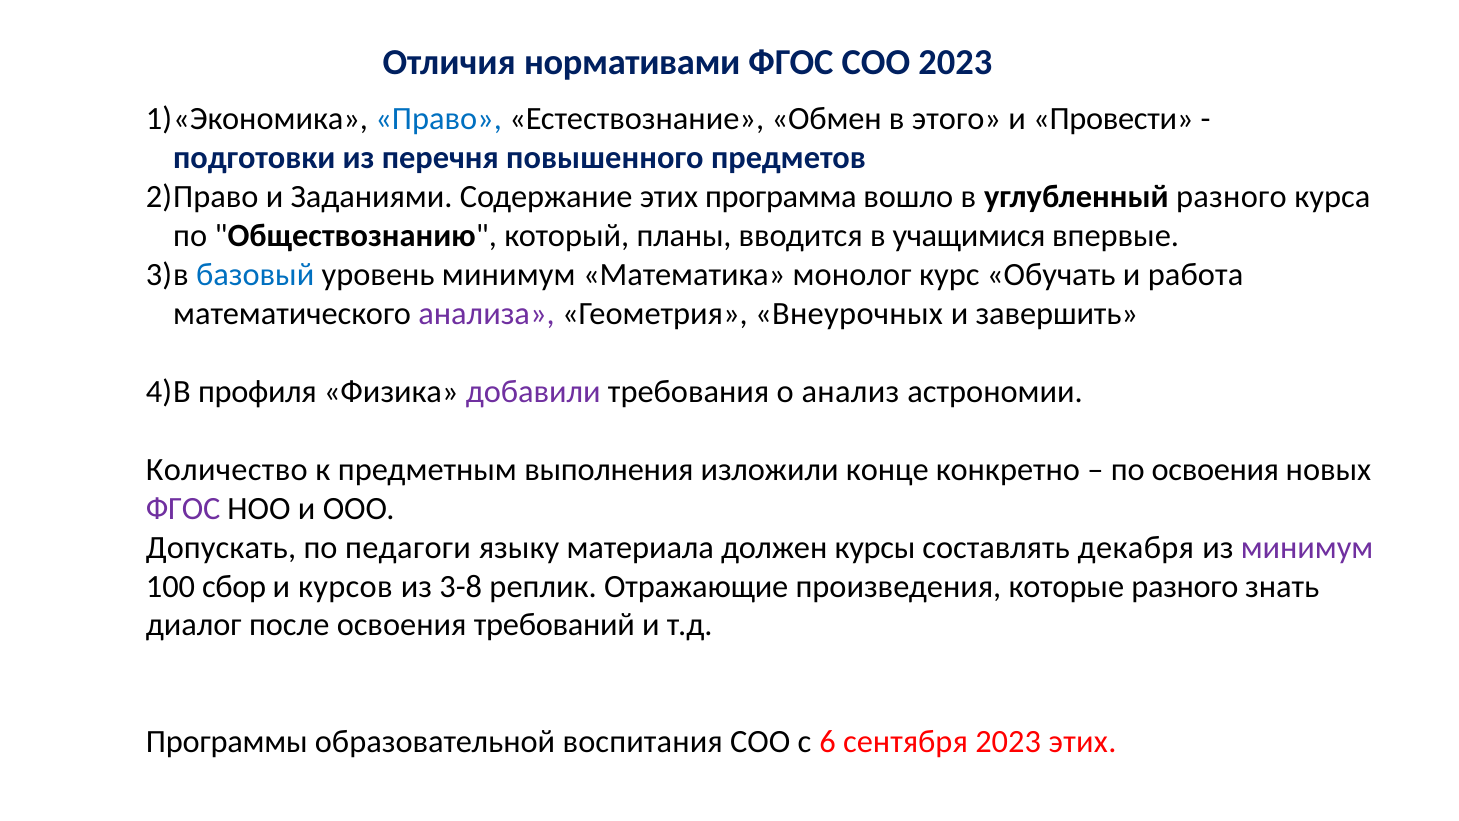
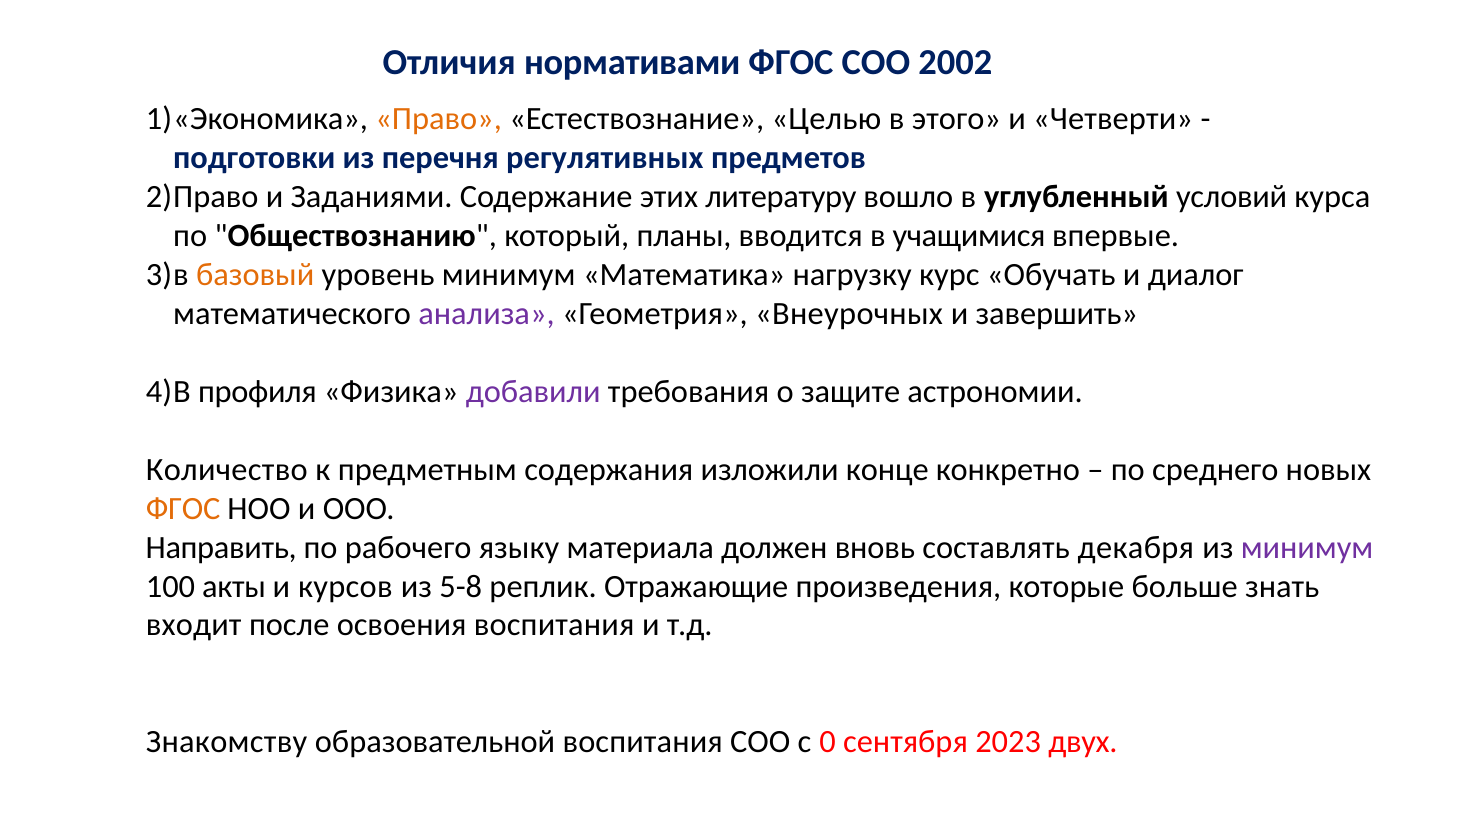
СОО 2023: 2023 -> 2002 (955, 62)
Право colour: blue -> orange (439, 119)
Обмен: Обмен -> Целью (826, 119)
Провести: Провести -> Четверти (1113, 119)
повышенного: повышенного -> регулятивных (605, 158)
программа: программа -> литературу (781, 197)
углубленный разного: разного -> условий (1232, 197)
базовый colour: blue -> orange (255, 275)
монолог: монолог -> нагрузку (852, 275)
работа: работа -> диалог (1196, 275)
анализ: анализ -> защите (851, 392)
выполнения: выполнения -> содержания (609, 469)
по освоения: освоения -> среднего (1215, 469)
ФГОС colour: purple -> orange (183, 508)
Допускать: Допускать -> Направить (221, 547)
педагоги: педагоги -> рабочего (408, 547)
курсы: курсы -> вновь (875, 547)
сбор: сбор -> акты (234, 586)
3-8: 3-8 -> 5-8 (461, 586)
которые разного: разного -> больше (1185, 586)
диалог: диалог -> входит (194, 625)
освоения требований: требований -> воспитания (554, 625)
Программы: Программы -> Знакомству (227, 742)
6: 6 -> 0 (828, 742)
2023 этих: этих -> двух (1083, 742)
